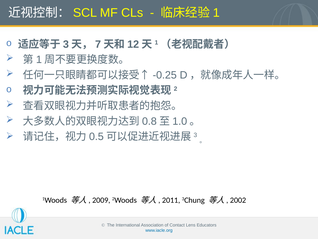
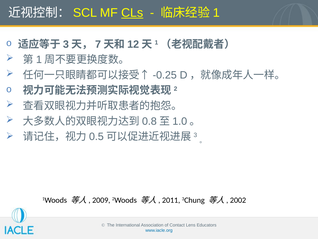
CLs underline: none -> present (132, 13)
